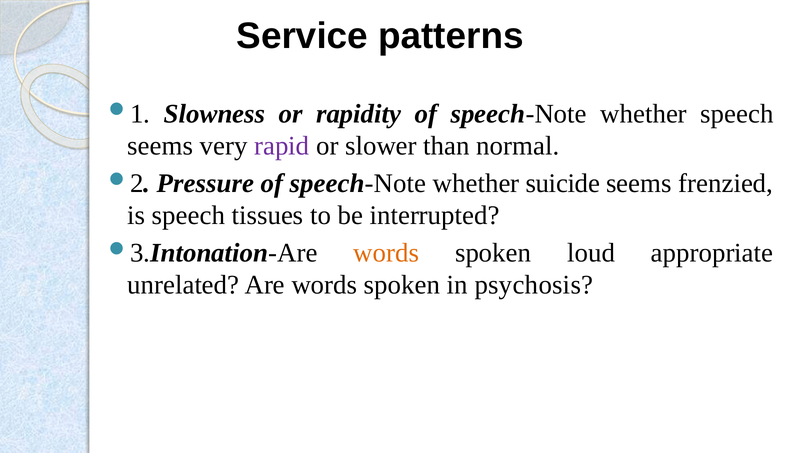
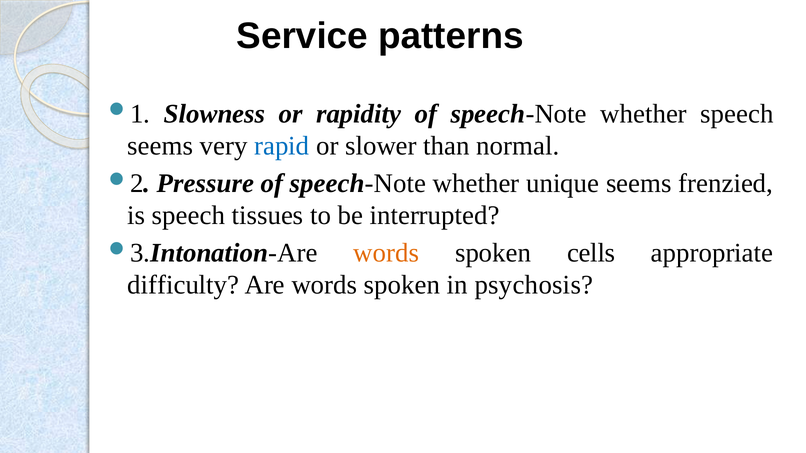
rapid colour: purple -> blue (282, 146)
suicide: suicide -> unique (563, 183)
loud: loud -> cells (591, 253)
unrelated: unrelated -> difficulty (183, 285)
